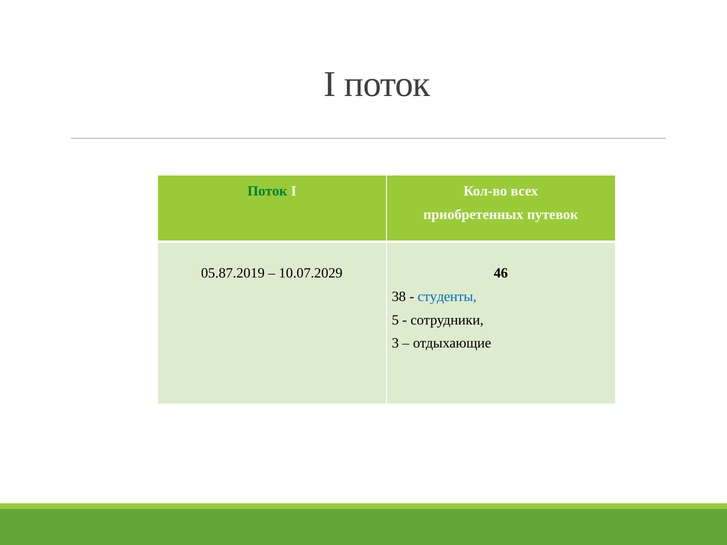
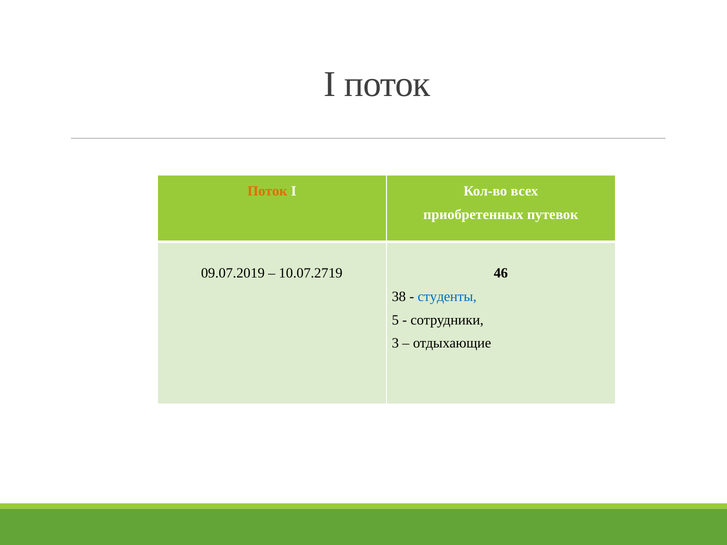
Поток colour: green -> orange (267, 191)
05.87.2019: 05.87.2019 -> 09.07.2019 (233, 273)
10.07.2029: 10.07.2029 -> 10.07.2719 (311, 273)
